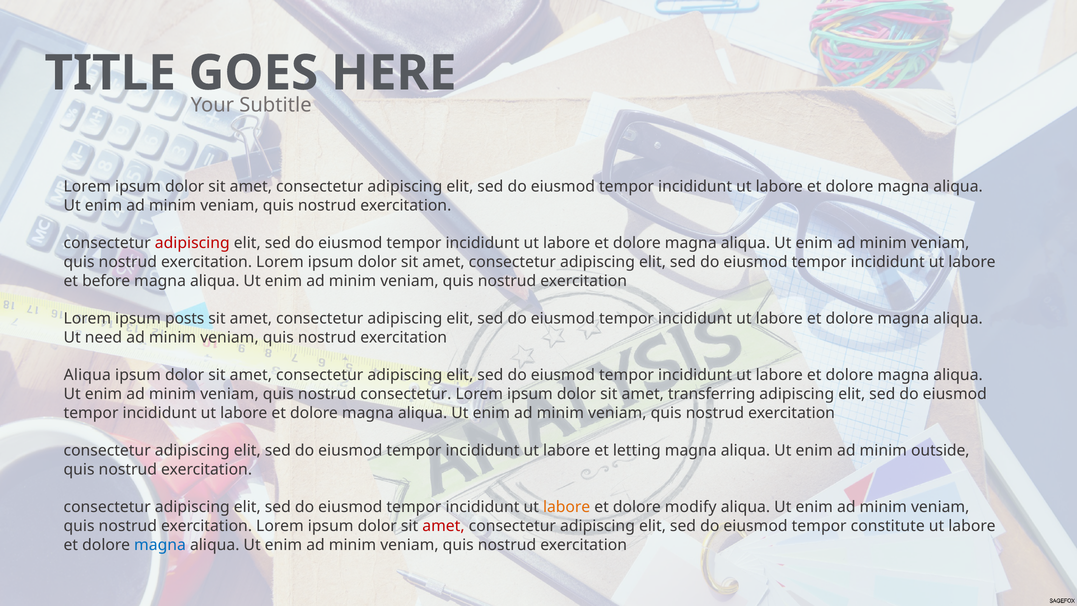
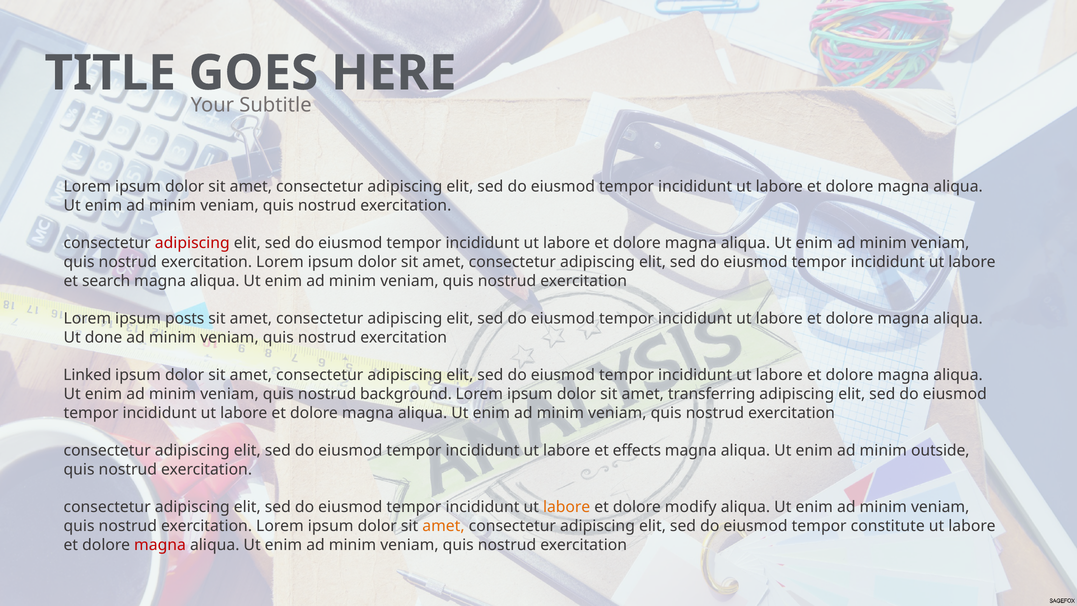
before: before -> search (106, 281)
need: need -> done (104, 337)
Aliqua: Aliqua -> Linked (87, 375)
nostrud consectetur: consectetur -> background (406, 394)
letting: letting -> effects (637, 450)
amet colour: red -> orange (443, 526)
magna colour: blue -> red (160, 545)
